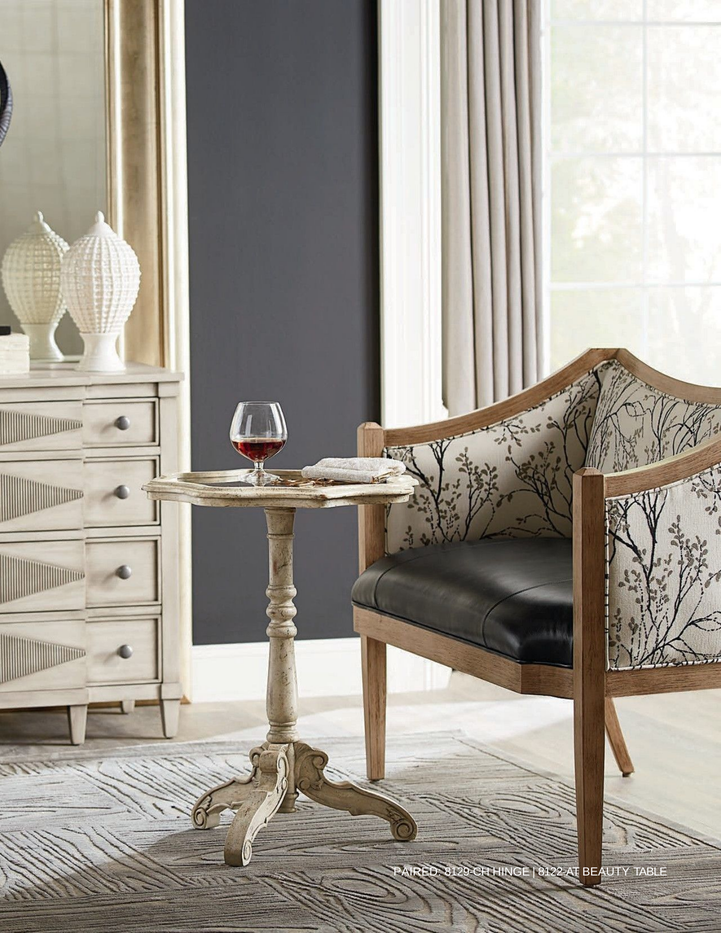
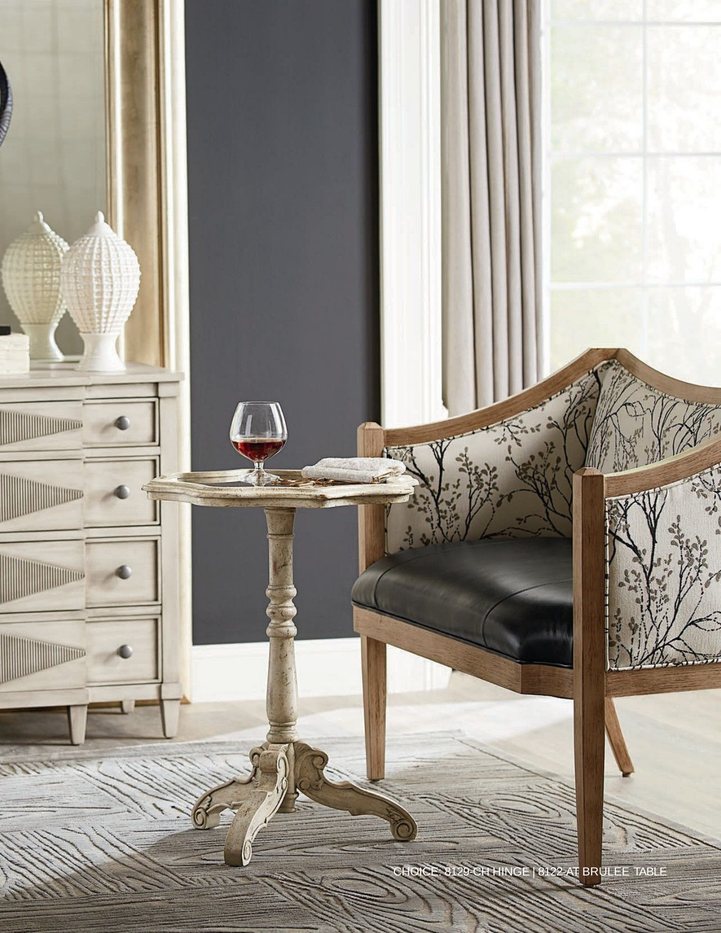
PAIRED: PAIRED -> CHOICE (417, 872)
BEAUTY: BEAUTY -> BRULEE (606, 872)
